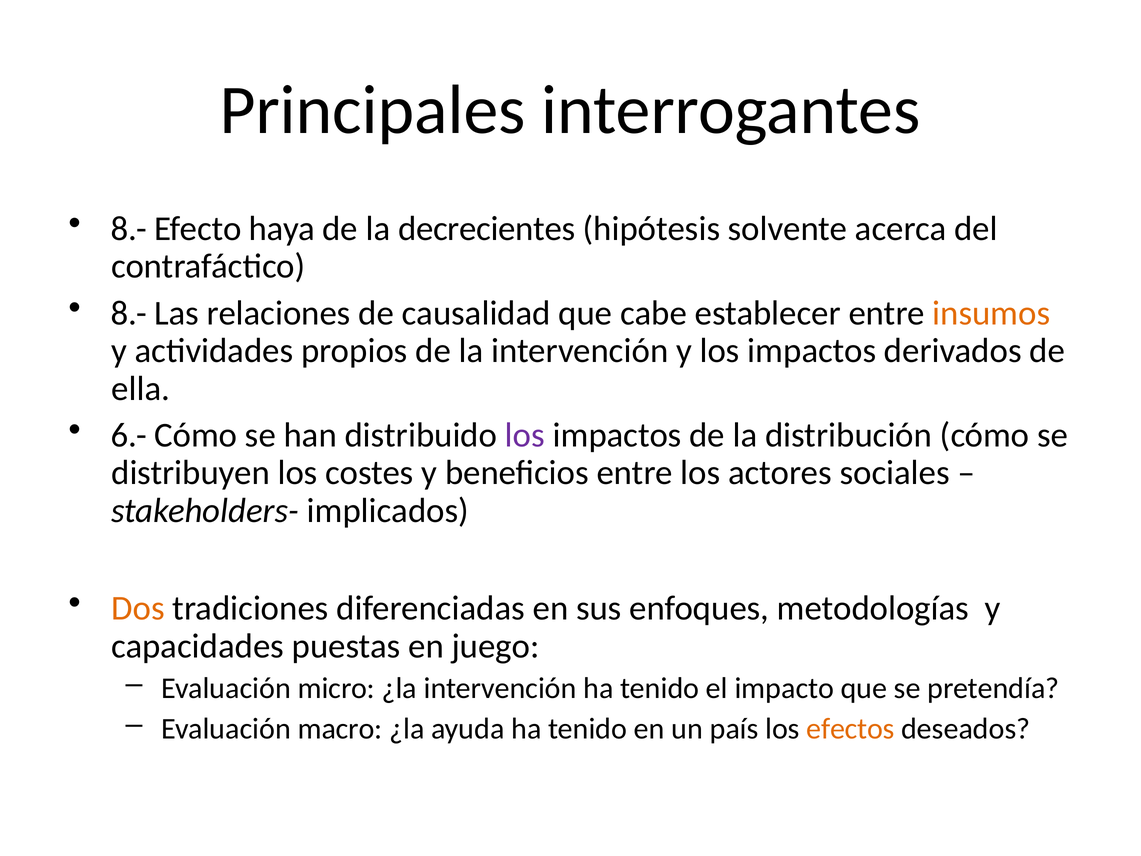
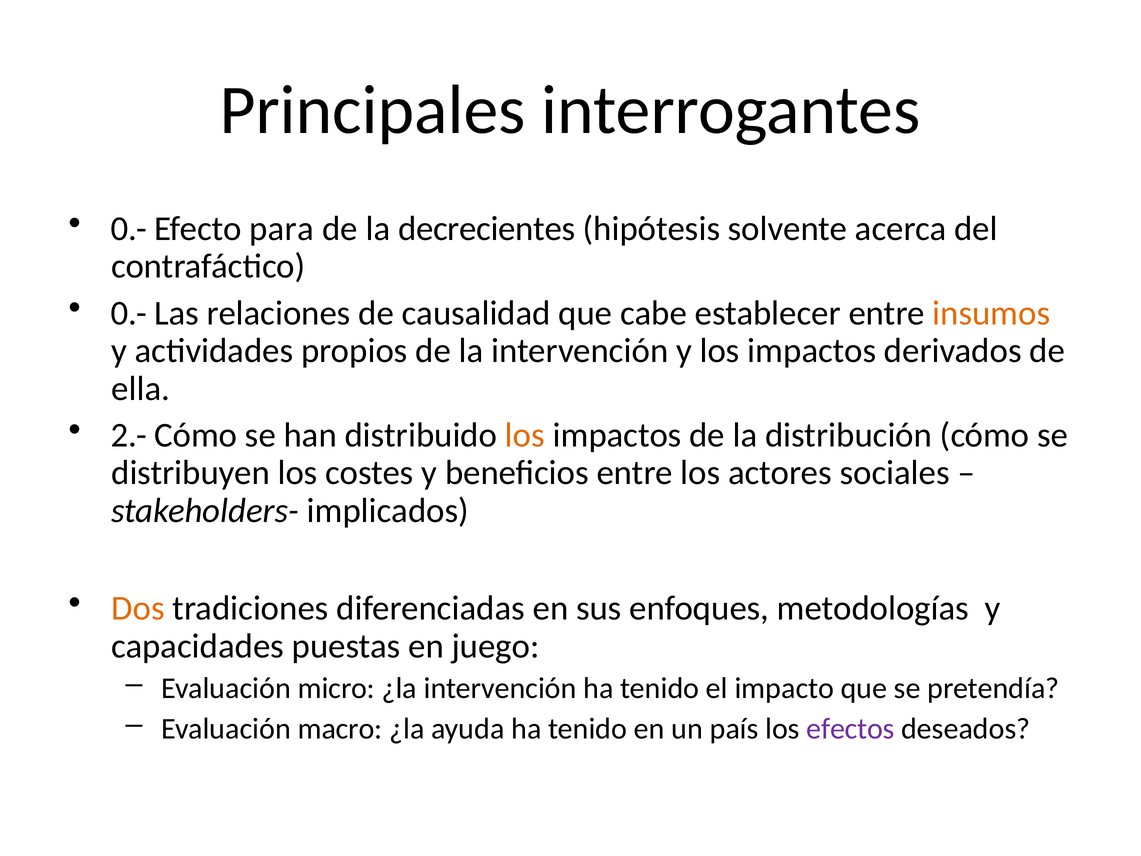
8.-: 8.- -> 0.- (129, 229)
haya: haya -> para (282, 229)
8.-: 8.- -> 0.- (129, 313)
6.-: 6.- -> 2.- (129, 435)
los colour: purple -> orange (525, 435)
efectos colour: orange -> purple (851, 729)
